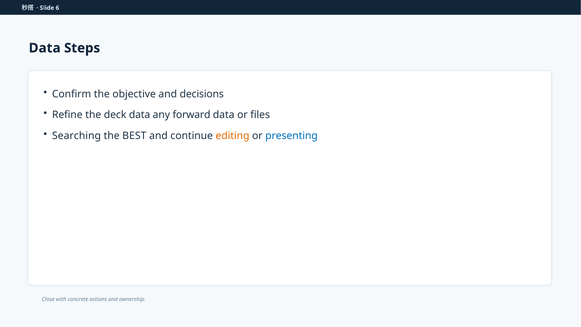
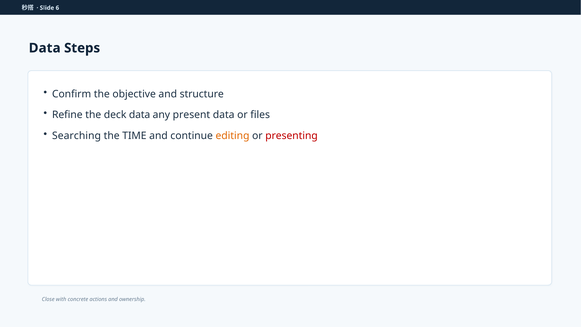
decisions: decisions -> structure (202, 94)
forward: forward -> present (191, 115)
BEST: BEST -> TIME (134, 136)
presenting colour: blue -> red (291, 136)
